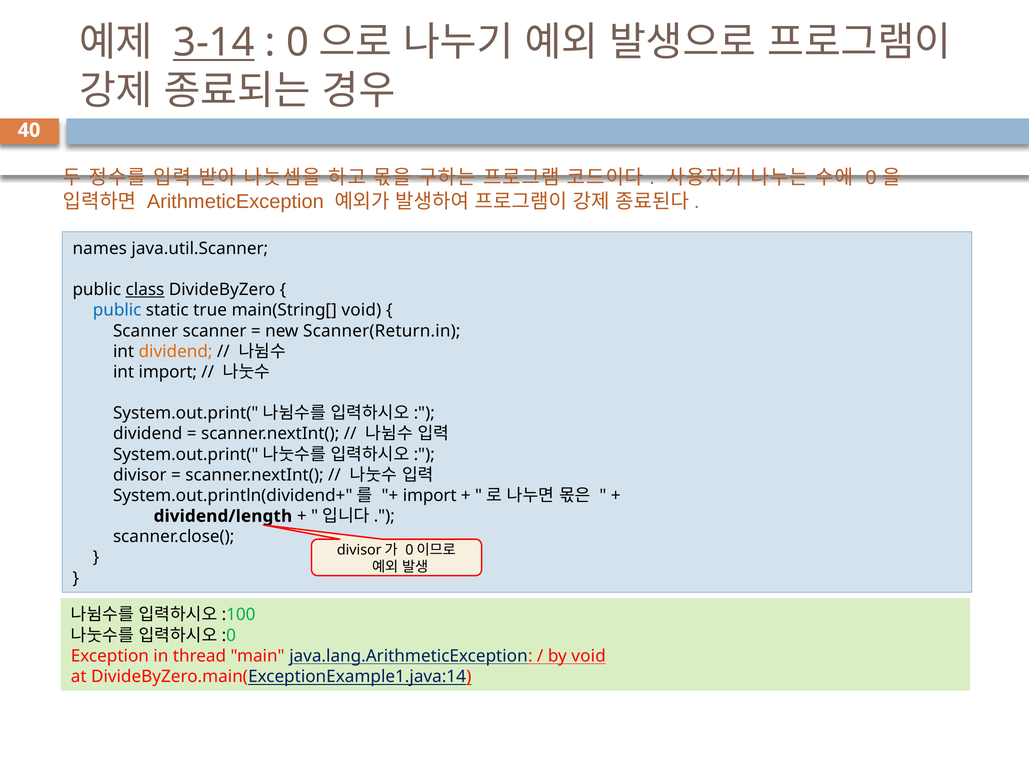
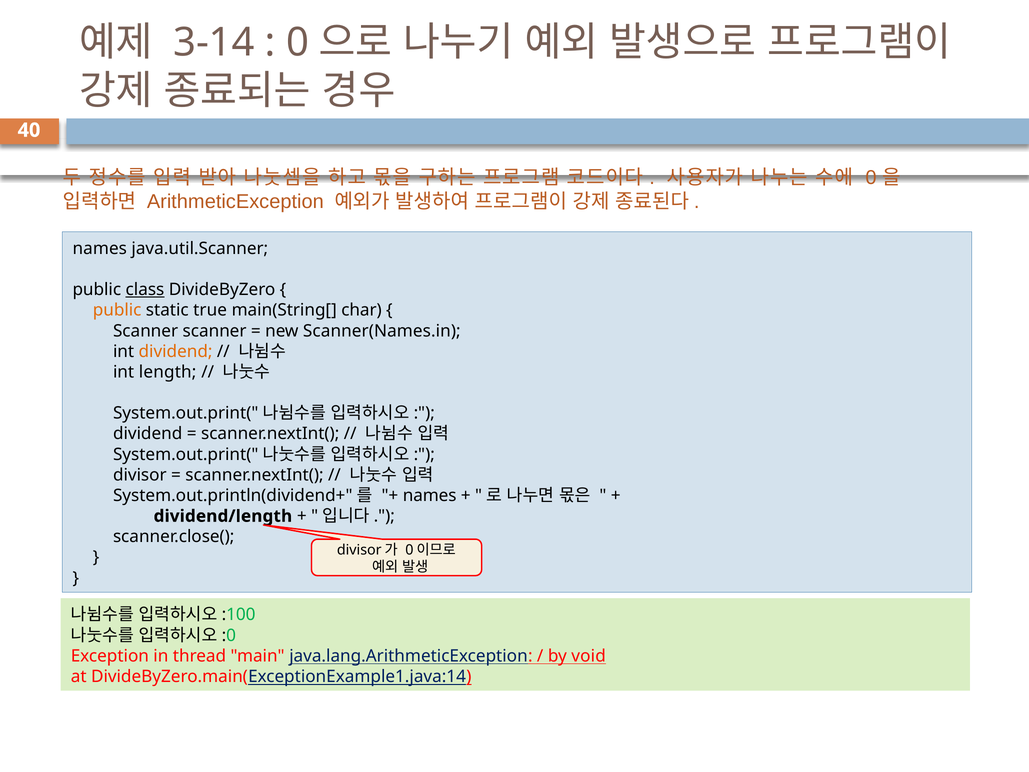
3-14 underline: present -> none (214, 43)
public colour: blue -> orange (117, 310)
main(String[ void: void -> char (361, 310)
Scanner(Return.in: Scanner(Return.in -> Scanner(Names.in (382, 331)
int import: import -> length (168, 372)
import: import -> names (430, 495)
